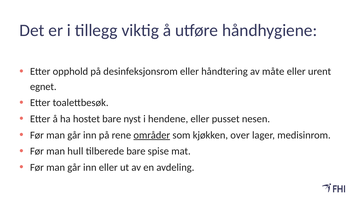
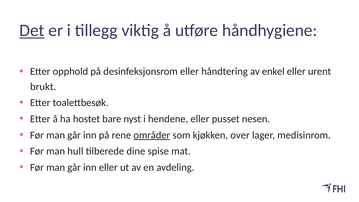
Det underline: none -> present (32, 30)
måte: måte -> enkel (273, 72)
egnet: egnet -> brukt (43, 87)
tilberede bare: bare -> dine (136, 151)
